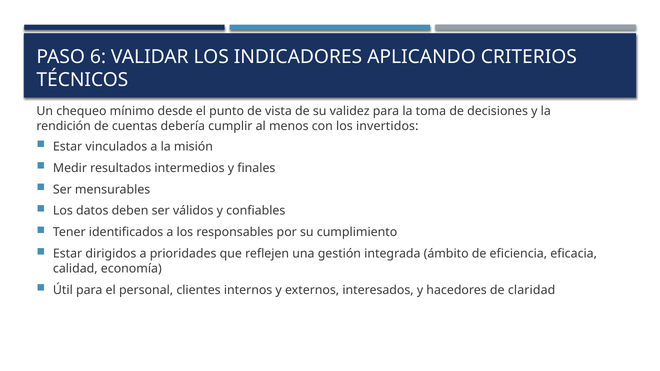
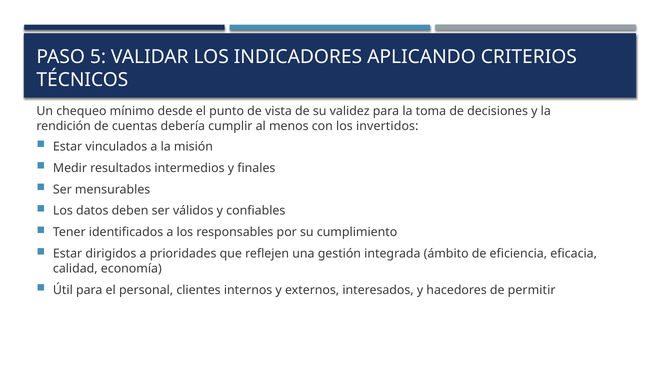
6: 6 -> 5 (98, 57)
claridad: claridad -> permitir (532, 290)
